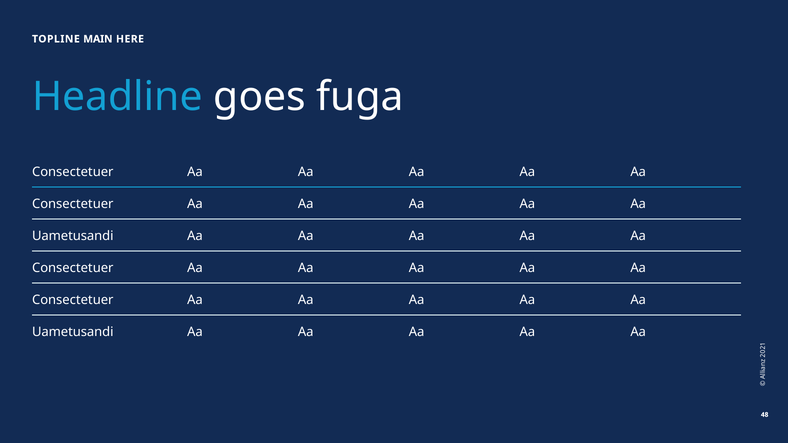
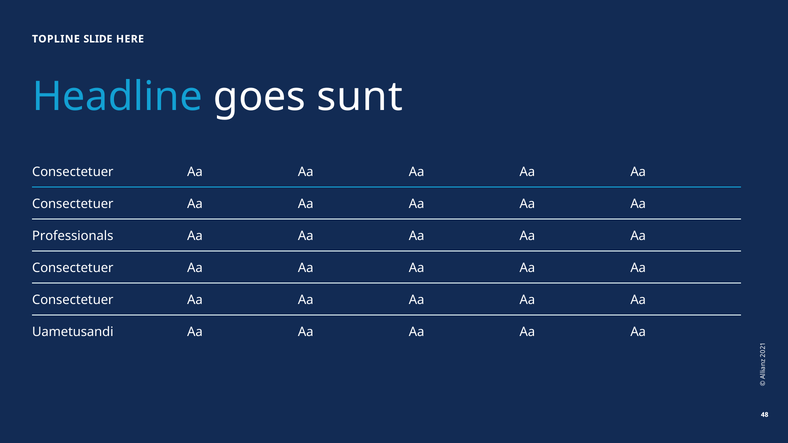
MAIN: MAIN -> SLIDE (98, 39)
fuga: fuga -> sunt (360, 97)
Uametusandi: Uametusandi -> Professionals (73, 236)
